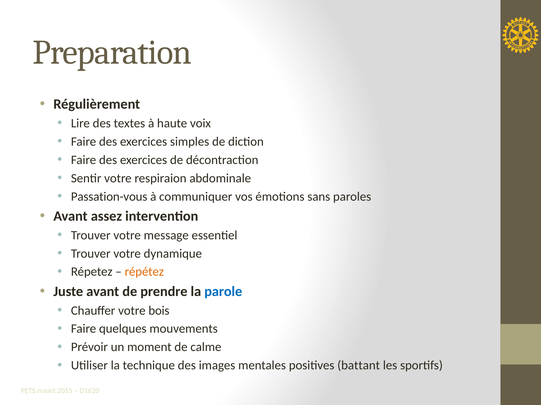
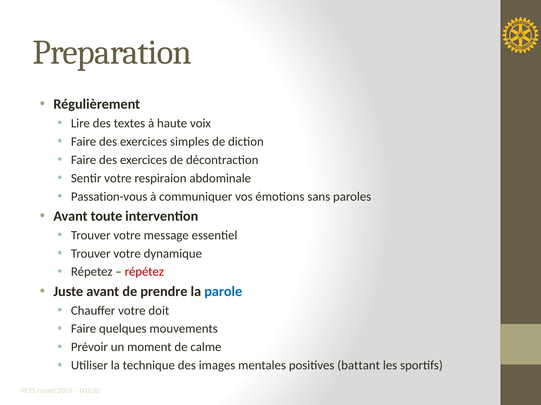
assez: assez -> toute (107, 216)
répétez colour: orange -> red (144, 272)
bois: bois -> doit (159, 311)
